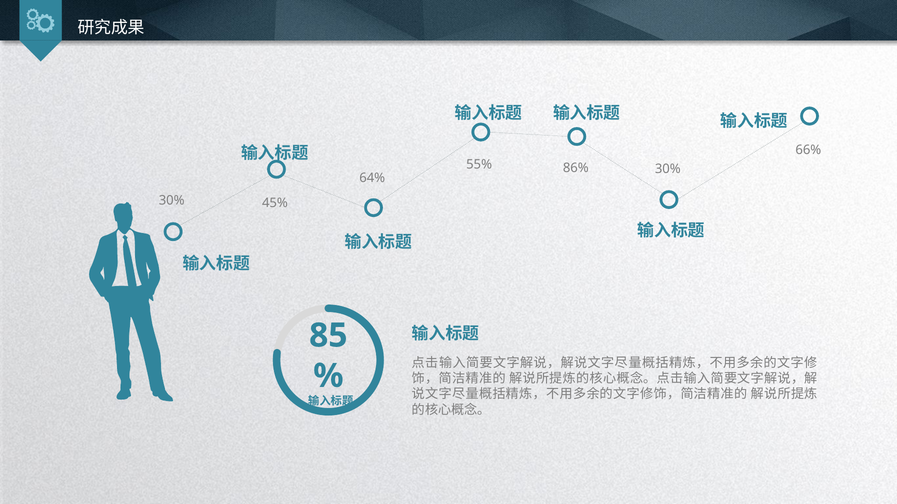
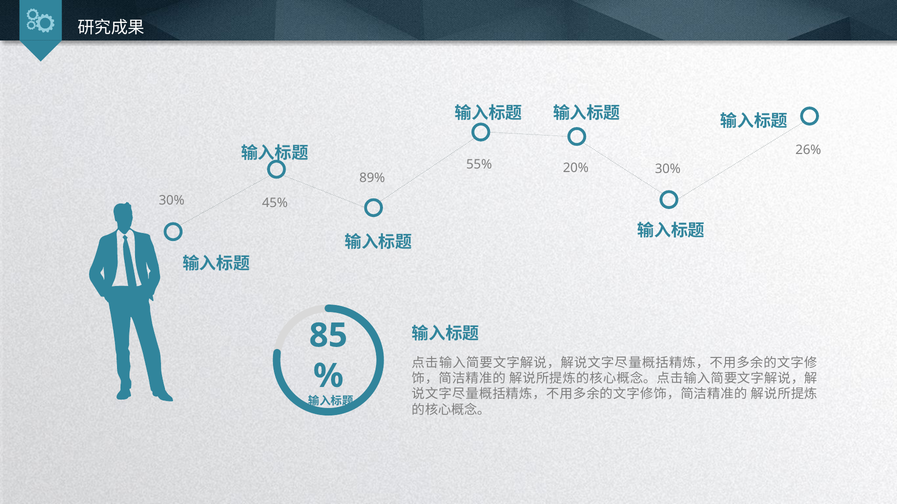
66%: 66% -> 26% (808, 150)
86%: 86% -> 20% (576, 168)
64%: 64% -> 89% (372, 178)
